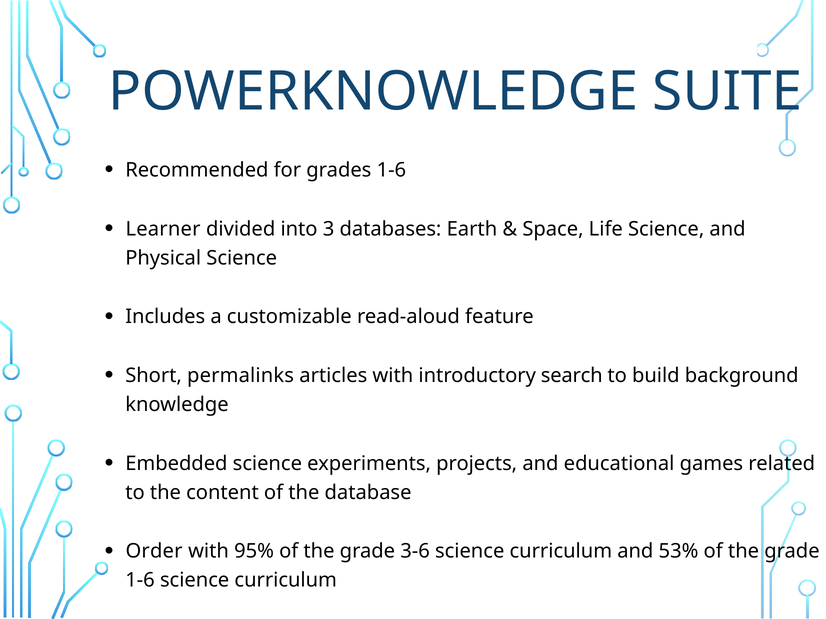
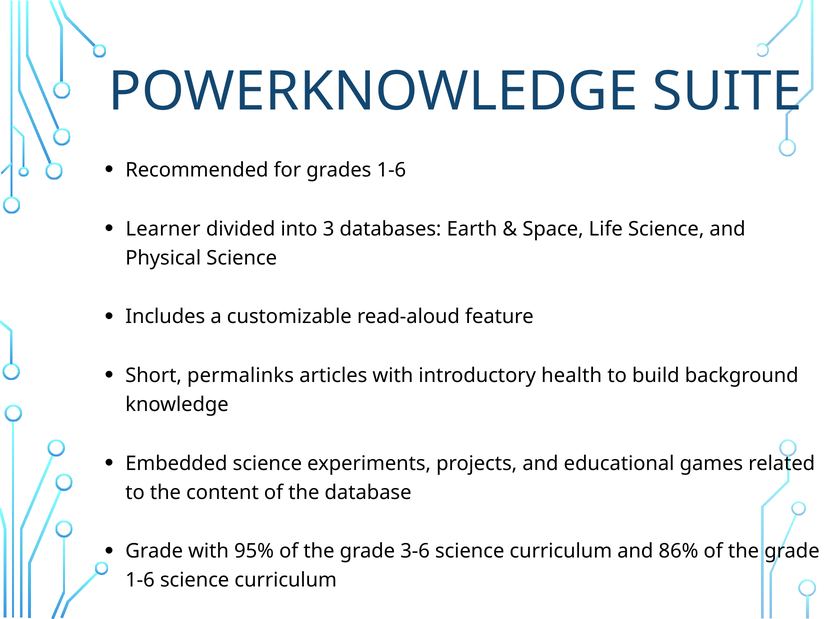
search: search -> health (572, 376)
Order: Order -> Grade (154, 552)
53%: 53% -> 86% (679, 552)
